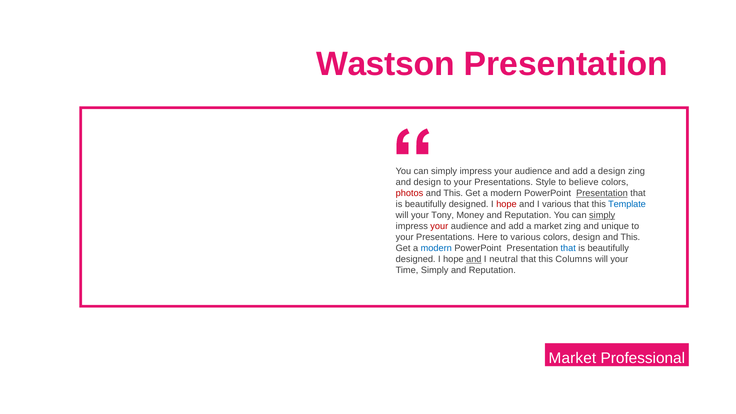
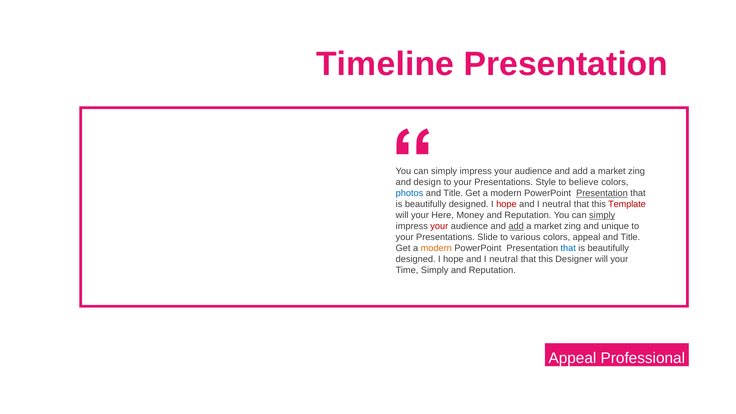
Wastson: Wastson -> Timeline (385, 64)
design: design -> market (612, 171)
photos colour: red -> blue (410, 193)
This: This -> Title (453, 193)
various: various -> neutral (557, 204)
Template colour: blue -> red (627, 204)
Tony: Tony -> Here (443, 215)
add underline: none -> present (516, 226)
Here: Here -> Slide (488, 237)
colors design: design -> appeal (587, 237)
This: This -> Title (630, 237)
modern colour: blue -> orange (436, 248)
and underline: present -> none (474, 259)
Columns: Columns -> Designer (574, 259)
Market: Market -> Appeal (572, 358)
